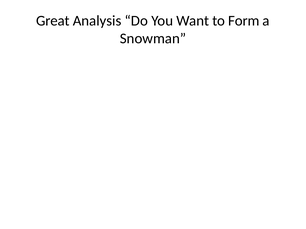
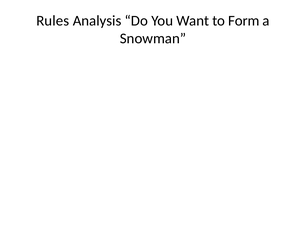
Great: Great -> Rules (53, 21)
